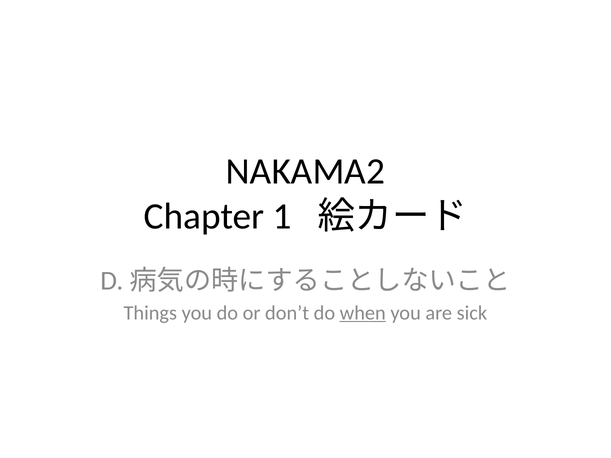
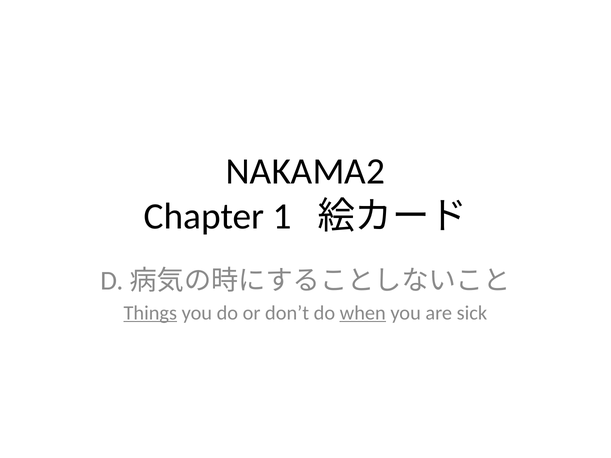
Things underline: none -> present (150, 313)
